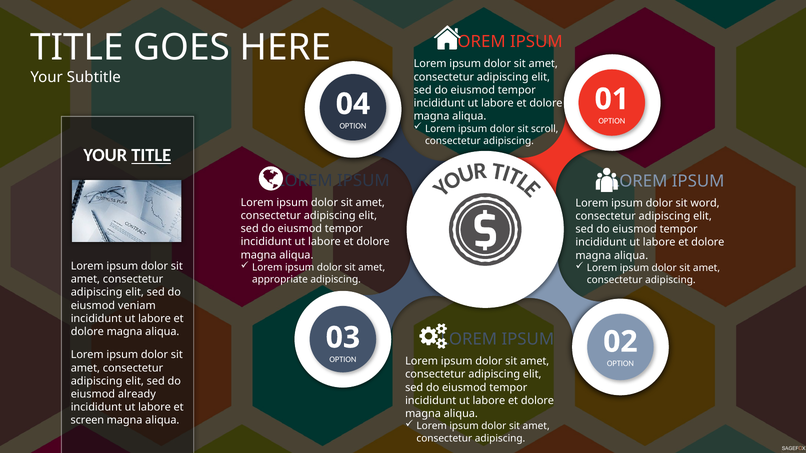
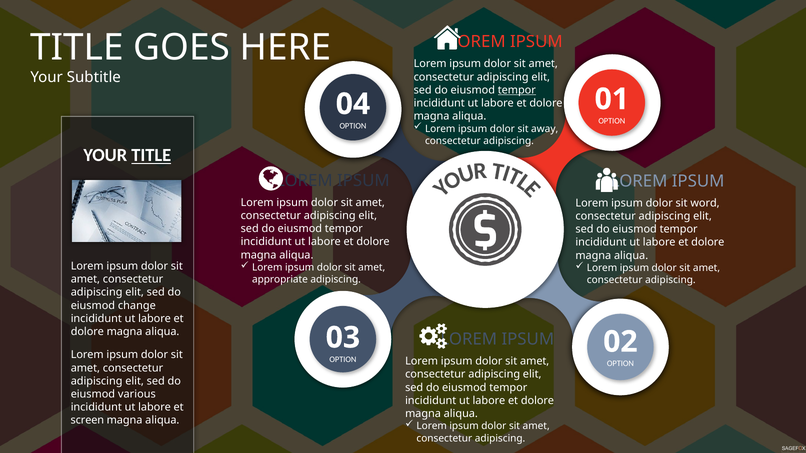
tempor underline: none -> present (517, 90)
scroll: scroll -> away (545, 129)
veniam: veniam -> change (137, 306)
already: already -> various (137, 394)
